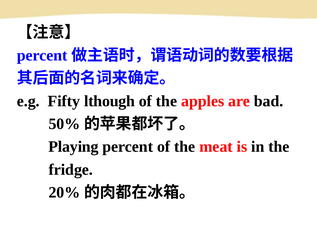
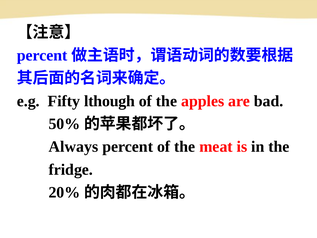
Playing: Playing -> Always (73, 147)
